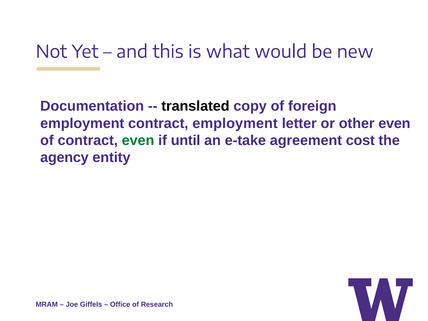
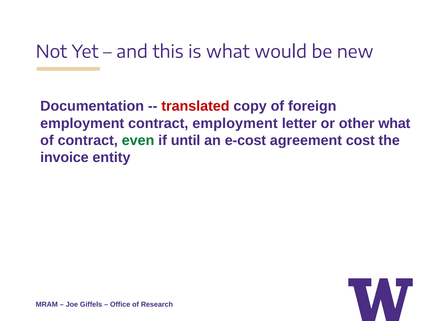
translated colour: black -> red (195, 106)
other even: even -> what (394, 123)
e-take: e-take -> e-cost (245, 140)
agency: agency -> invoice (64, 158)
